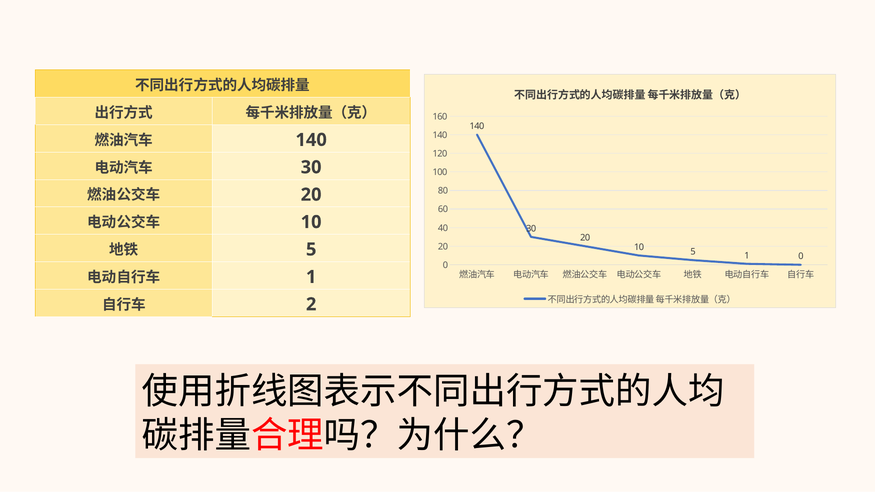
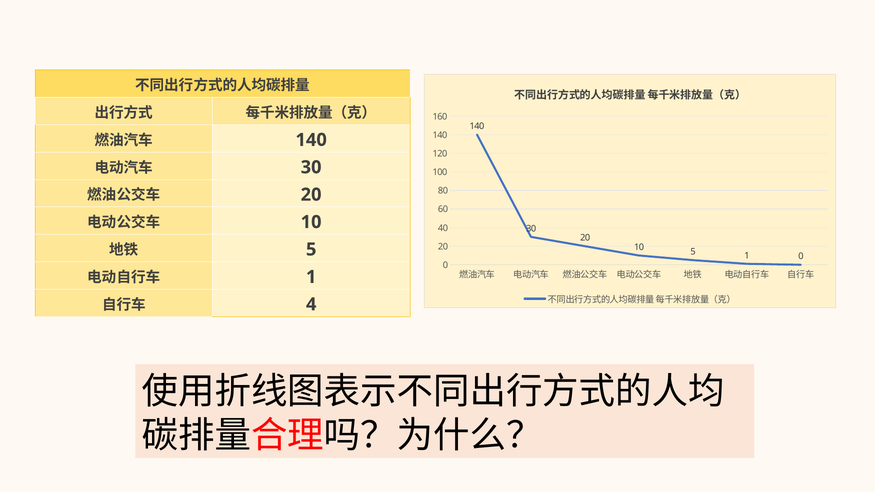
2: 2 -> 4 (311, 304)
